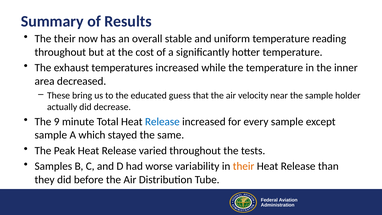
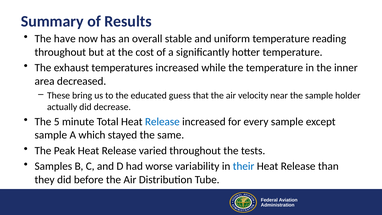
The their: their -> have (65, 39)
9: 9 -> 5 (57, 122)
their colour: orange -> blue (244, 166)
